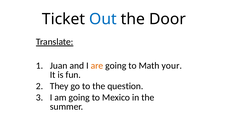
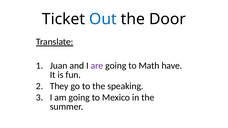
are colour: orange -> purple (97, 66)
your: your -> have (172, 66)
question: question -> speaking (125, 86)
